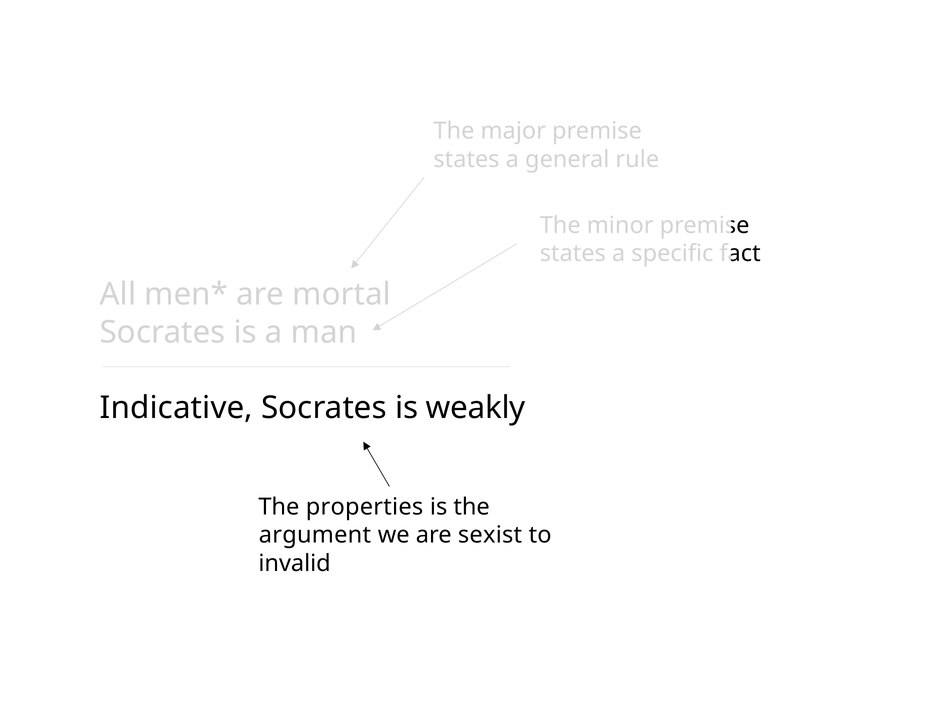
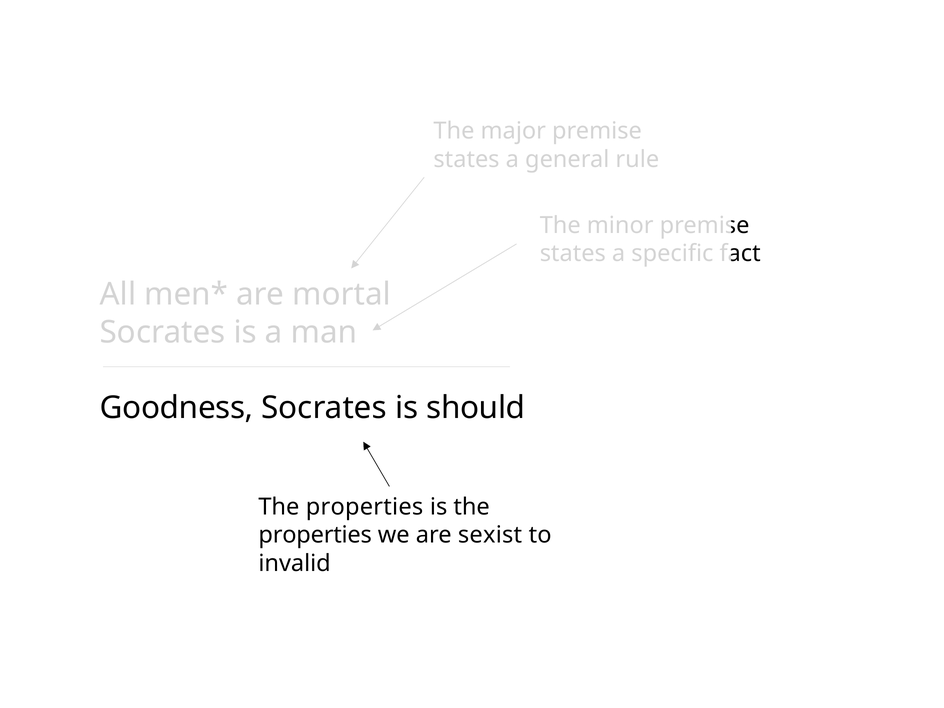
Indicative: Indicative -> Goodness (177, 408)
weakly: weakly -> should (476, 408)
argument: argument -> properties (315, 535)
